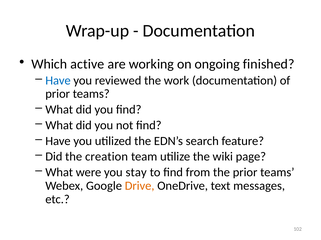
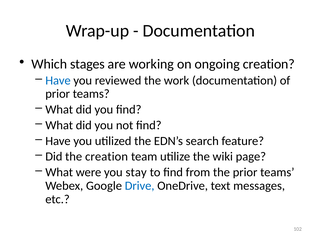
active: active -> stages (87, 64)
ongoing finished: finished -> creation (269, 64)
Drive colour: orange -> blue (140, 186)
